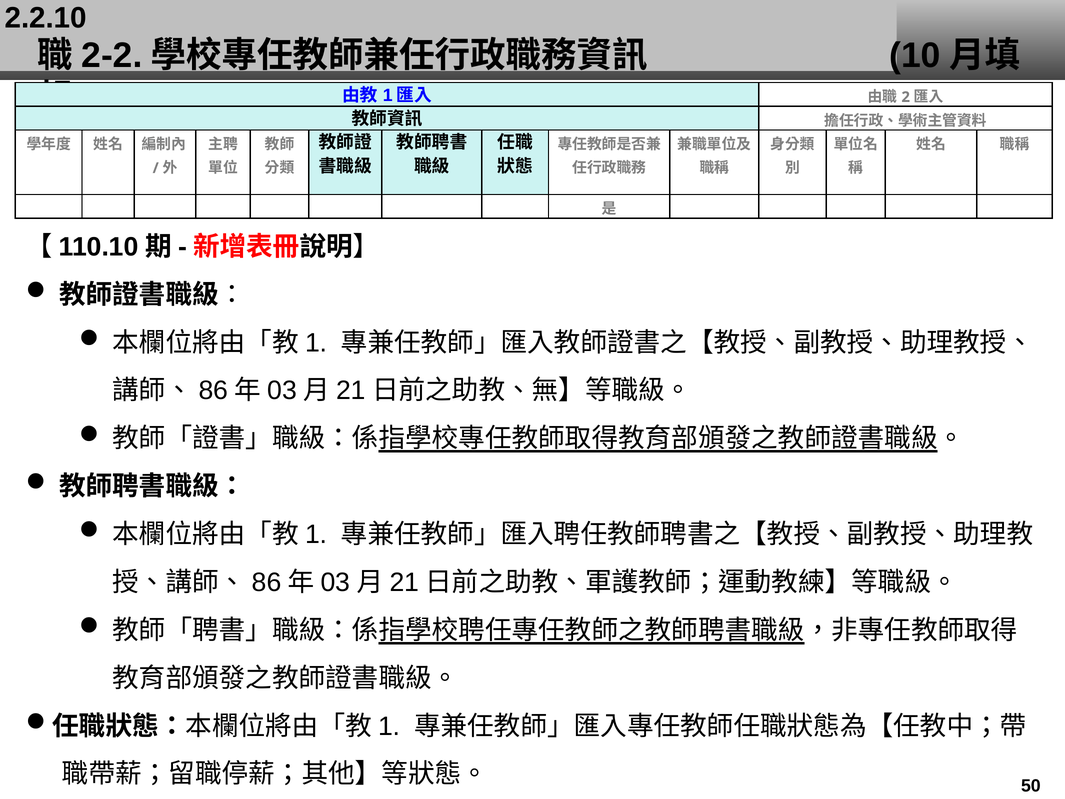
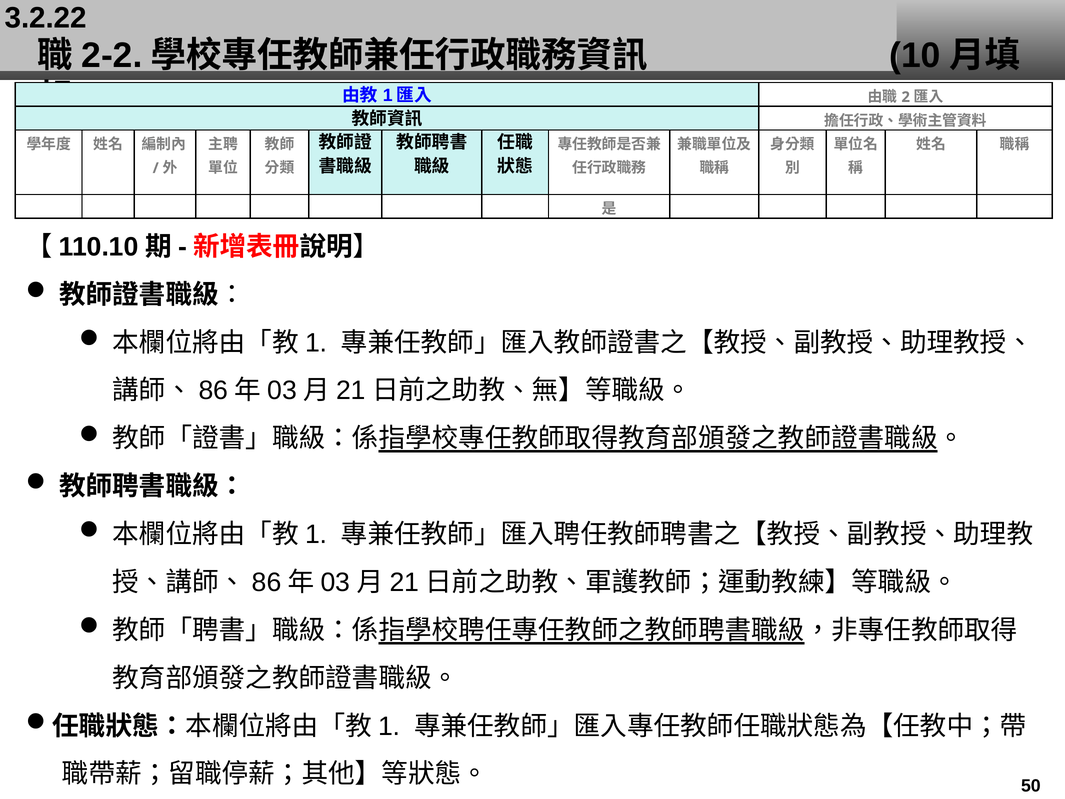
2.2.10: 2.2.10 -> 3.2.22 (46, 18)
